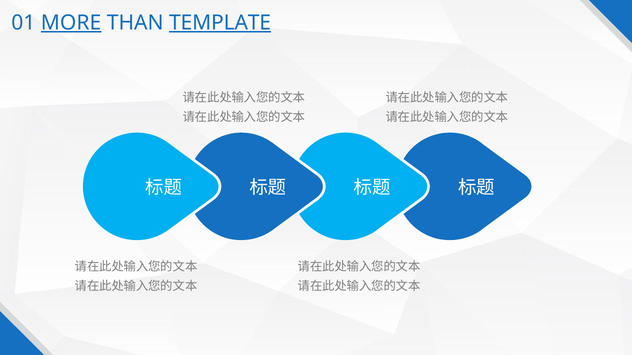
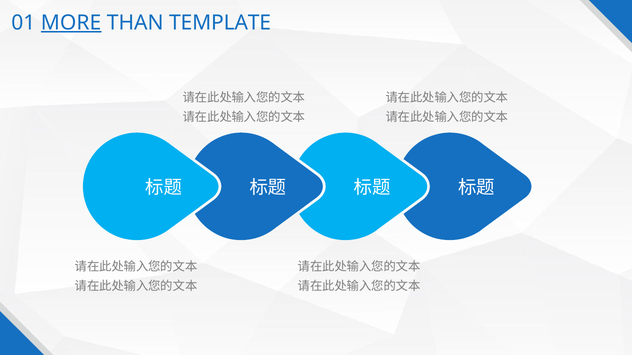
TEMPLATE underline: present -> none (220, 23)
